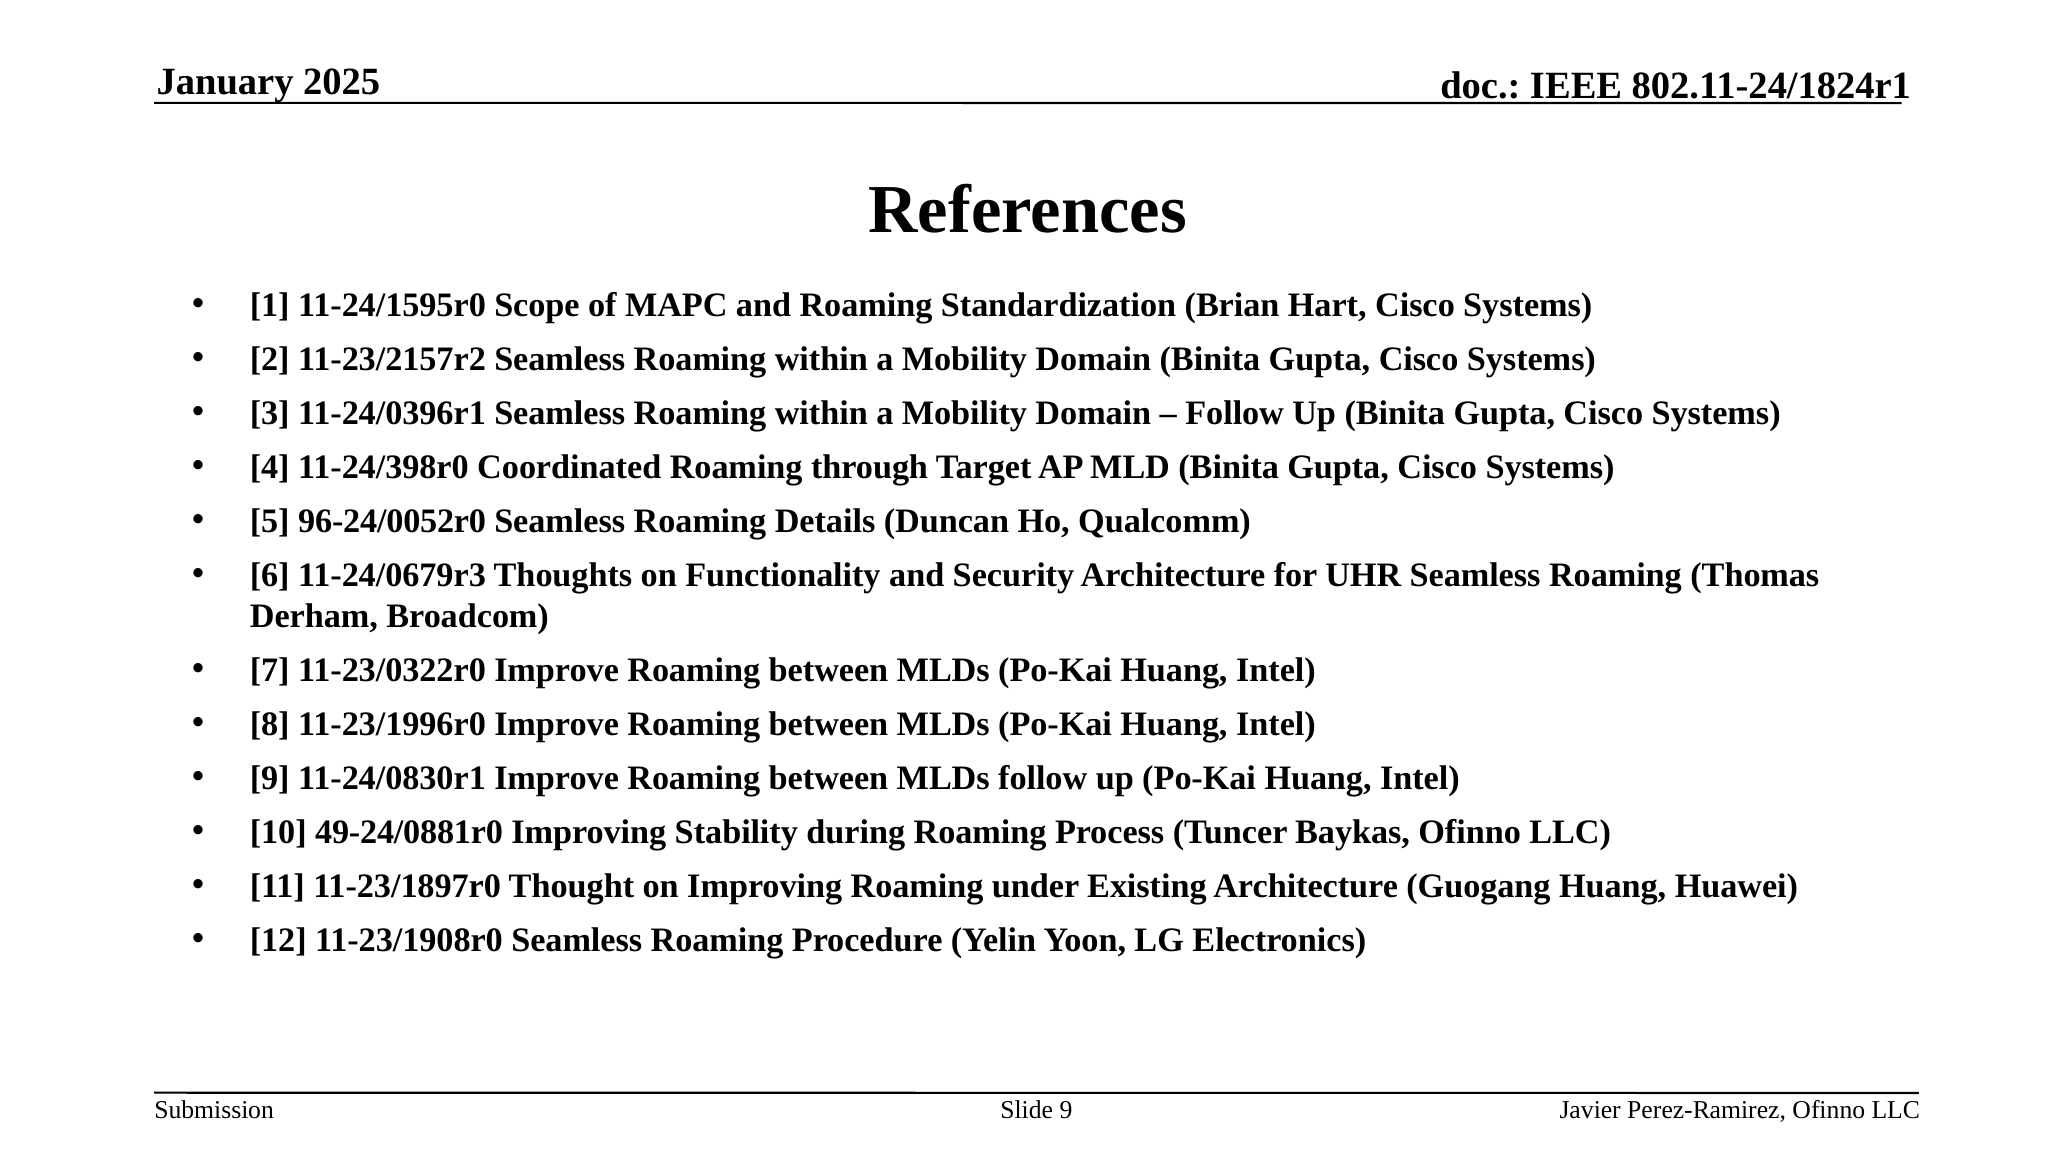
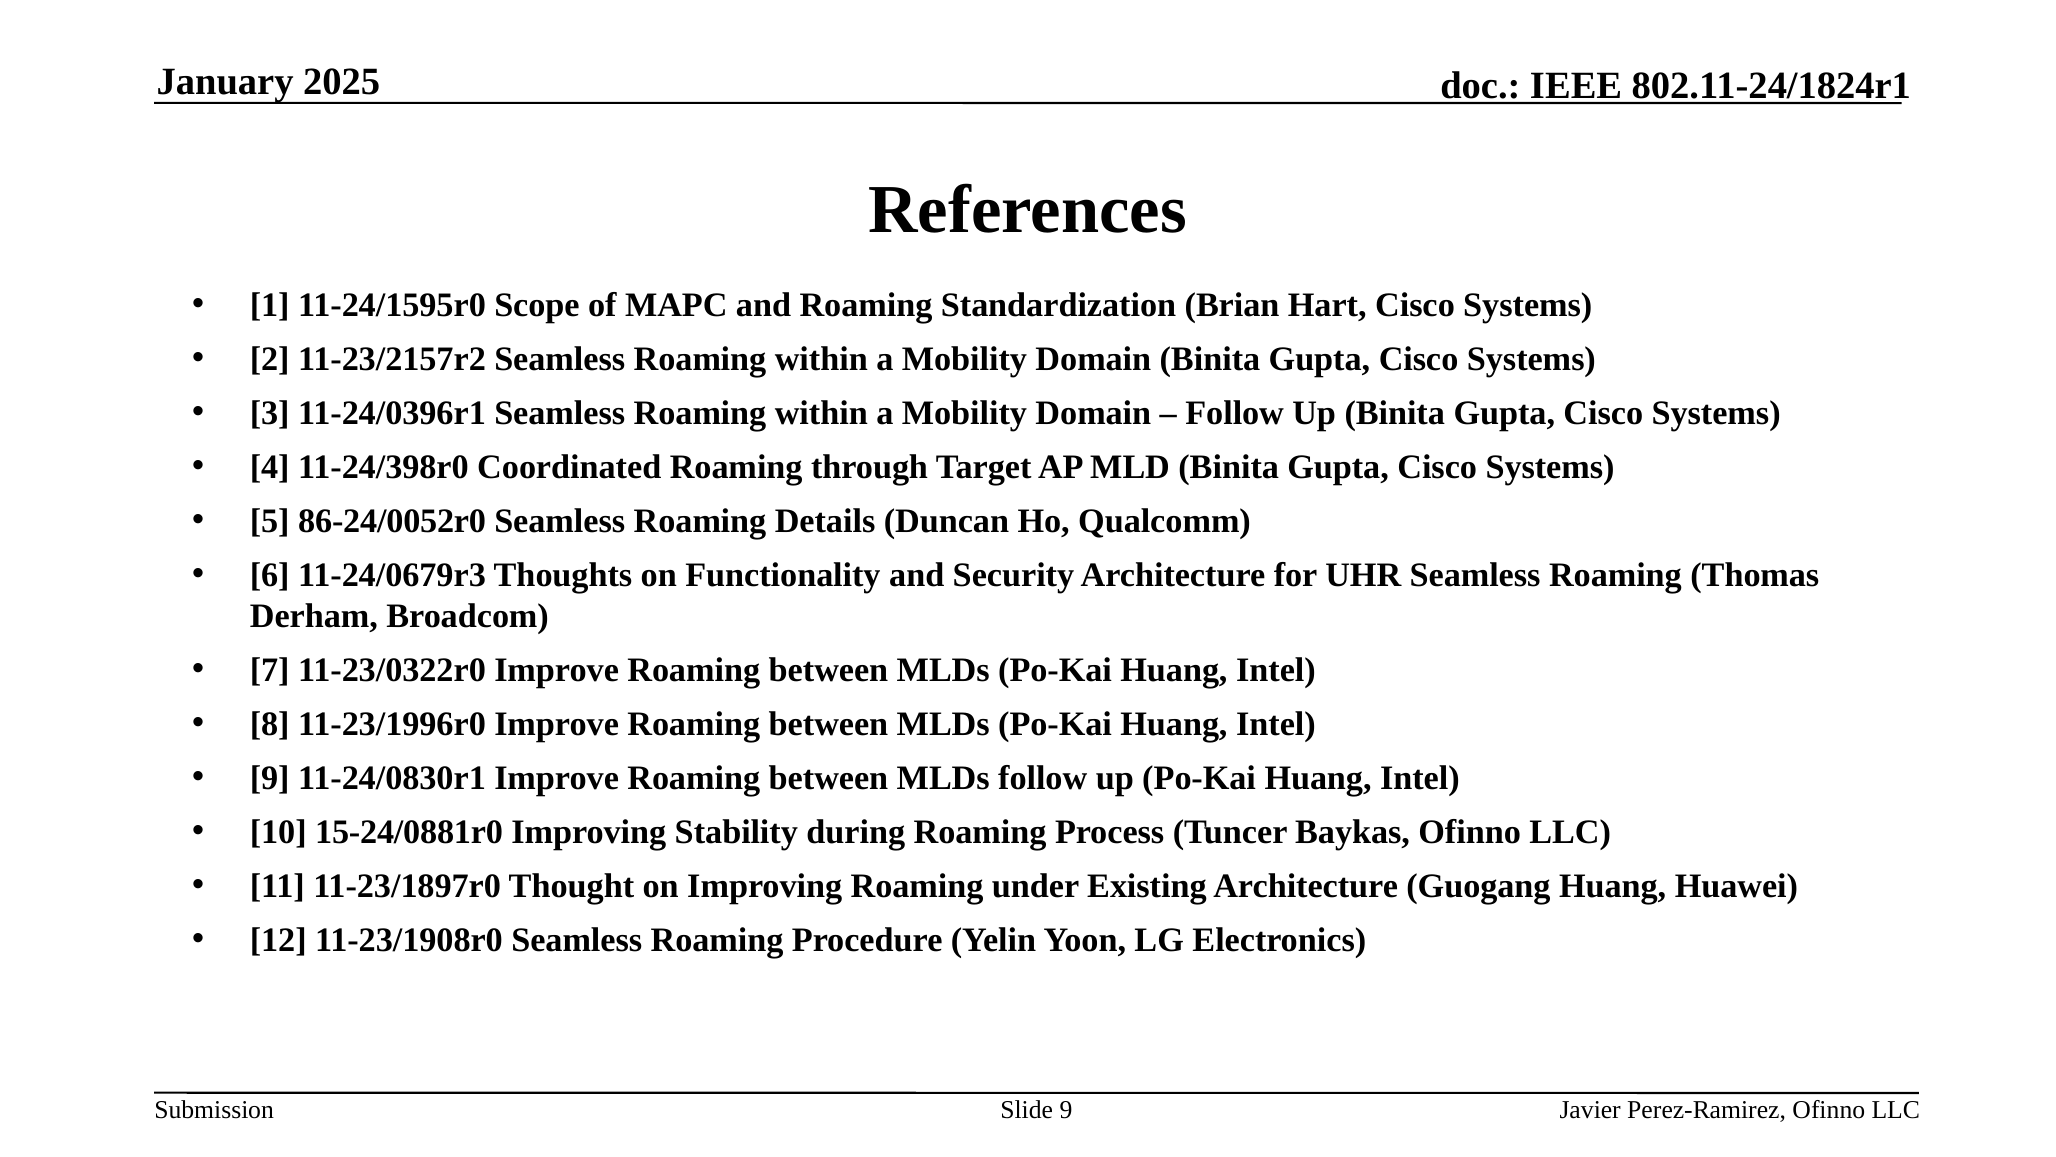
96-24/0052r0: 96-24/0052r0 -> 86-24/0052r0 (392, 521)
49-24/0881r0: 49-24/0881r0 -> 15-24/0881r0 (409, 831)
